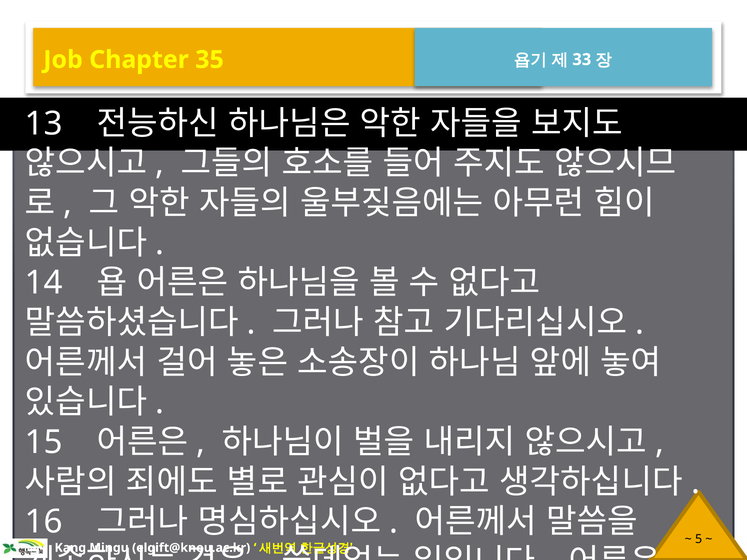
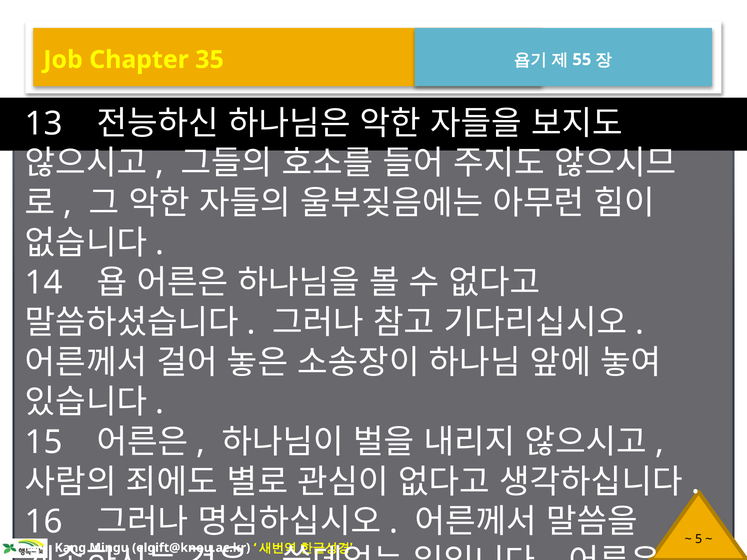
33: 33 -> 55 (582, 60)
